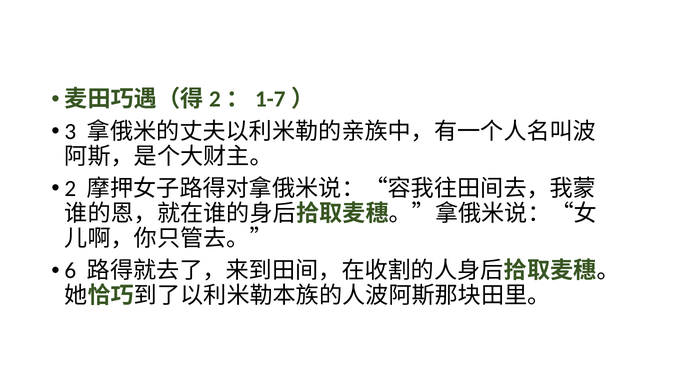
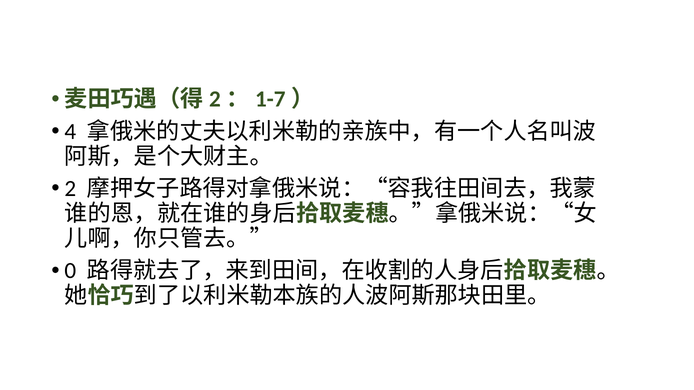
3: 3 -> 4 (70, 132)
6: 6 -> 0 (70, 271)
